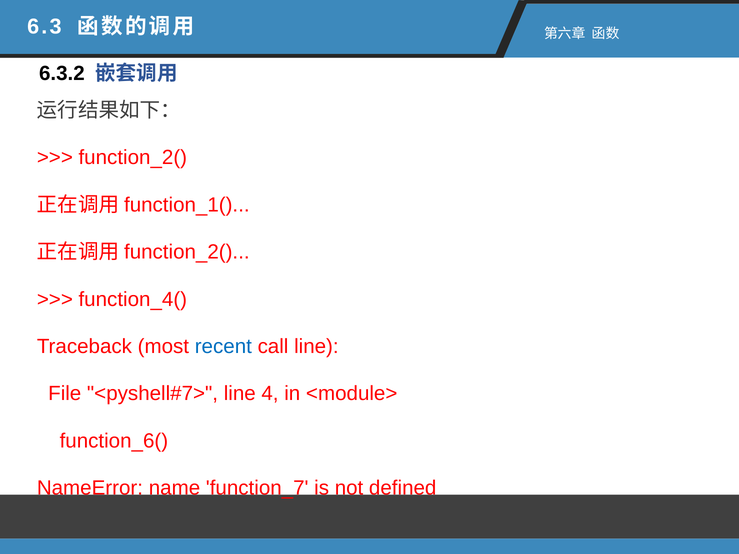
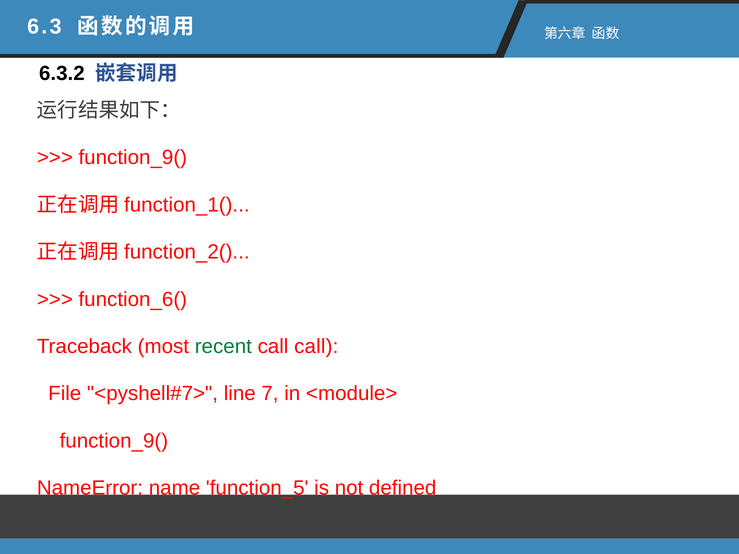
function_2(: function_2( -> function_9( (133, 158)
function_4(: function_4( -> function_6( (133, 299)
recent colour: blue -> green (223, 347)
call line: line -> call (316, 347)
4: 4 -> 7 (270, 394)
function_6(: function_6( -> function_9( (114, 441)
function_7: function_7 -> function_5 (257, 488)
